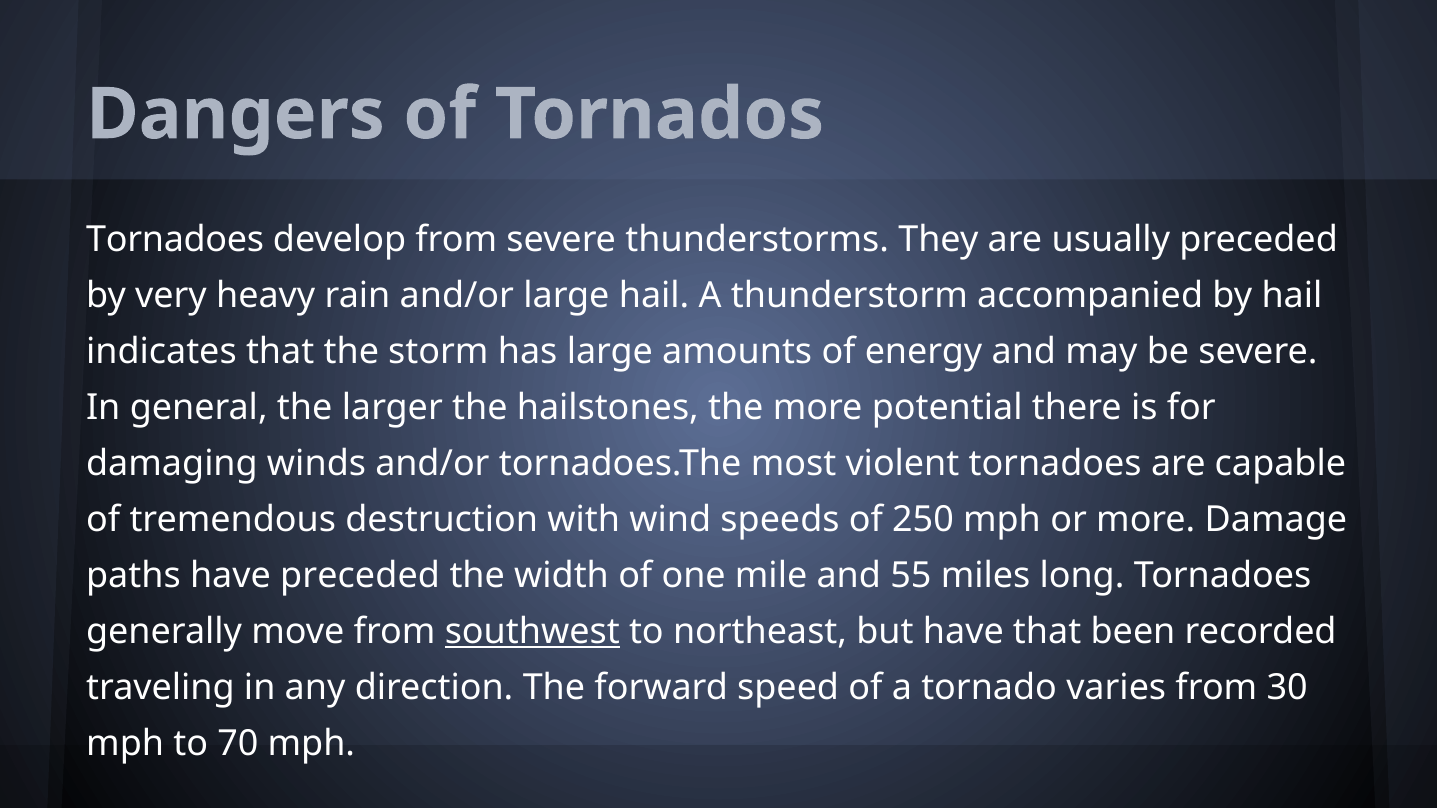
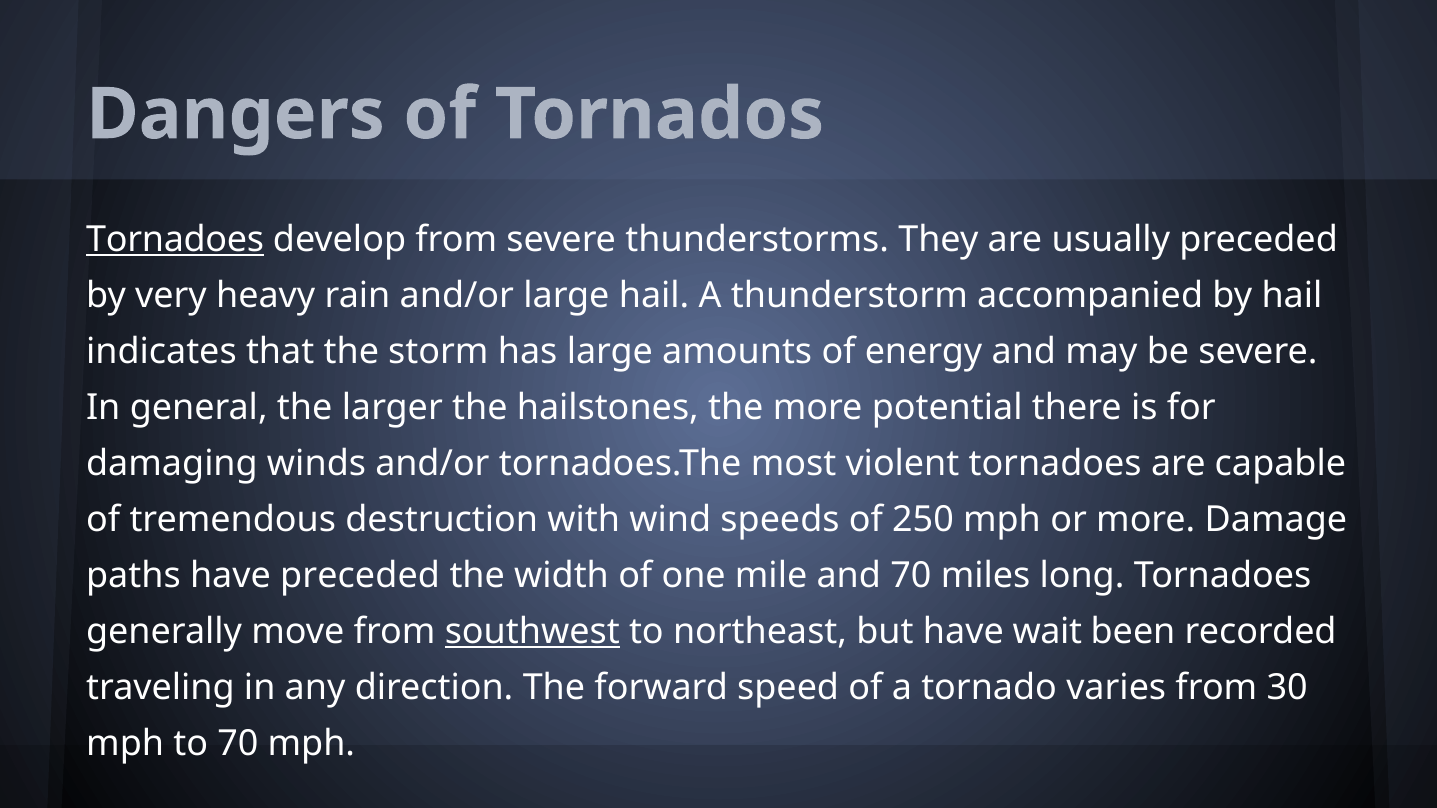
Tornadoes underline: none -> present (175, 240)
and 55: 55 -> 70 (911, 576)
have that: that -> wait (1047, 632)
